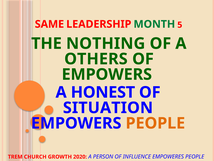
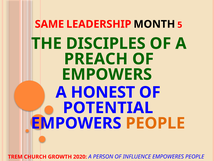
MONTH colour: green -> black (154, 24)
NOTHING: NOTHING -> DISCIPLES (106, 43)
OTHERS: OTHERS -> PREACH (96, 59)
SITUATION: SITUATION -> POTENTIAL (108, 107)
